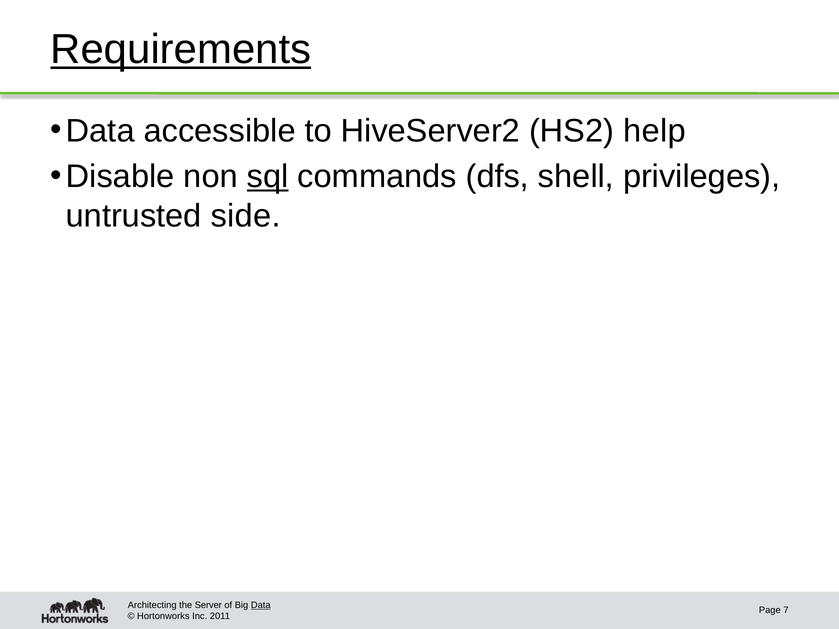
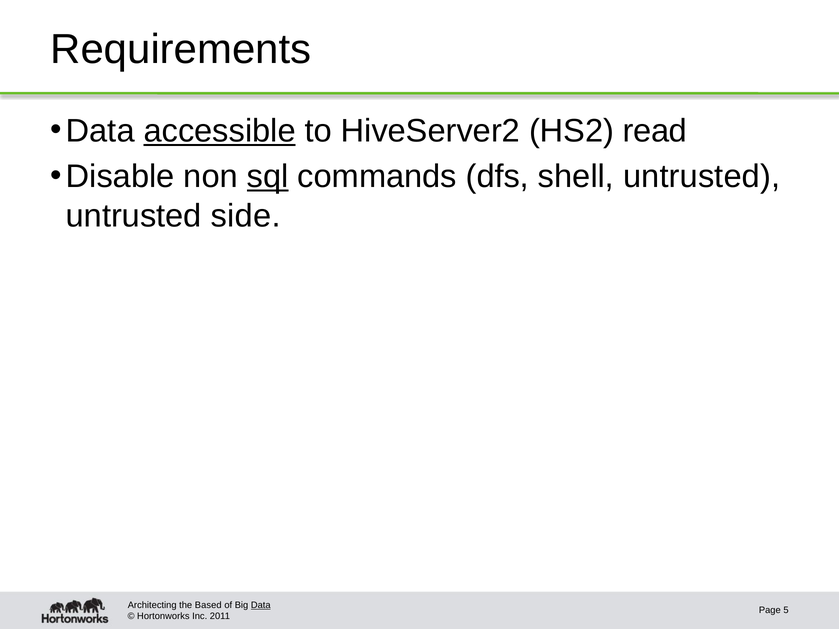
Requirements underline: present -> none (181, 50)
accessible underline: none -> present (220, 131)
help: help -> read (655, 131)
shell privileges: privileges -> untrusted (702, 177)
Server: Server -> Based (208, 605)
7: 7 -> 5 (786, 611)
